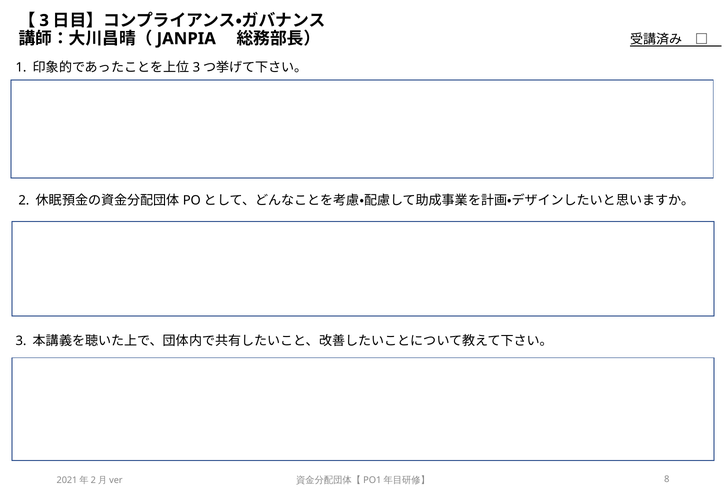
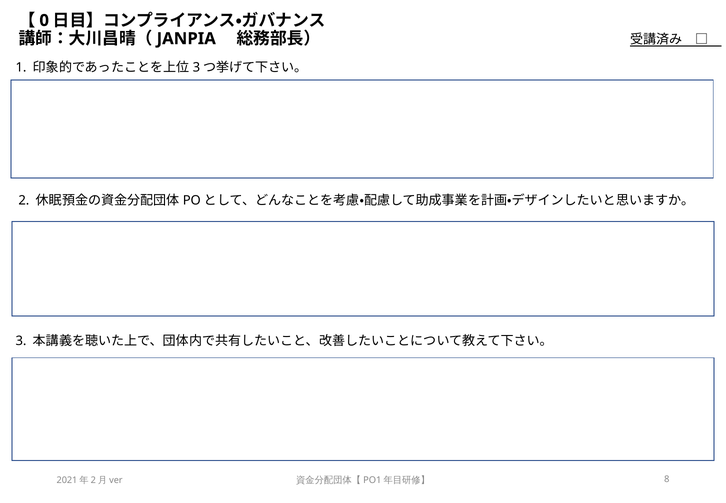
3: 3 -> 0 (44, 20)
